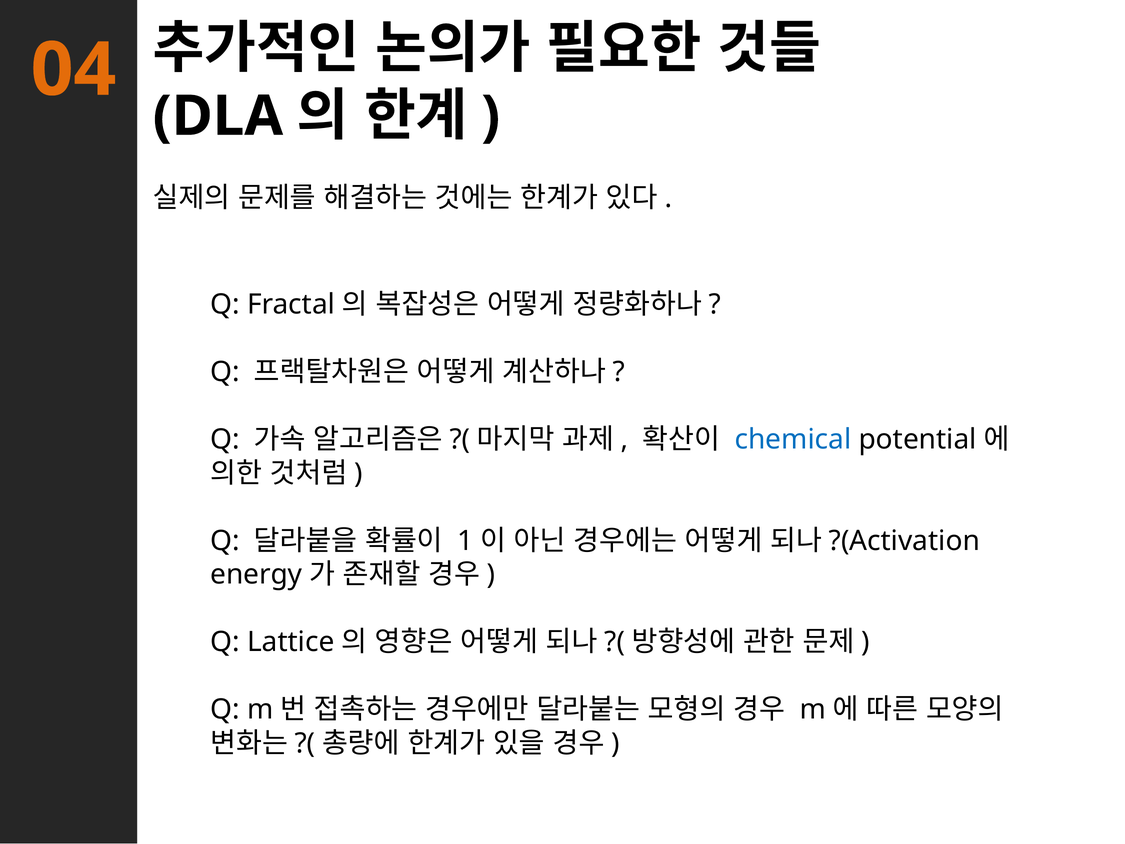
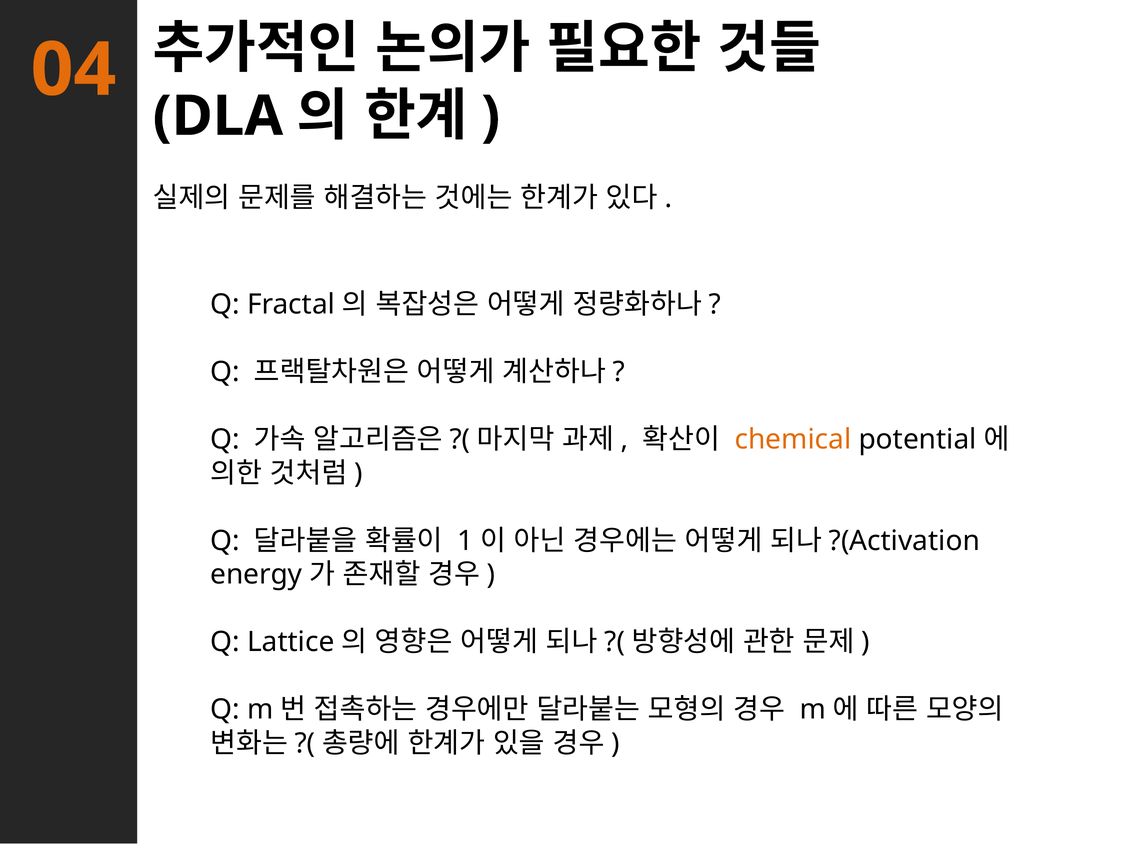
chemical colour: blue -> orange (793, 439)
